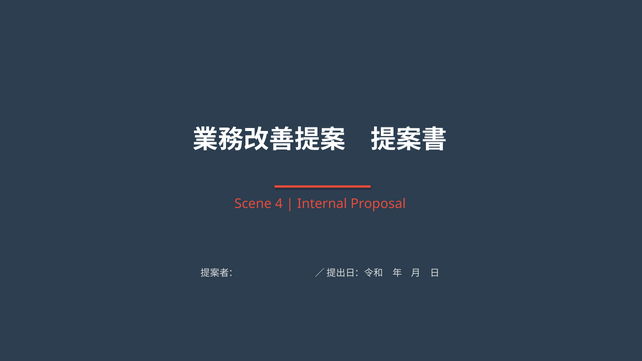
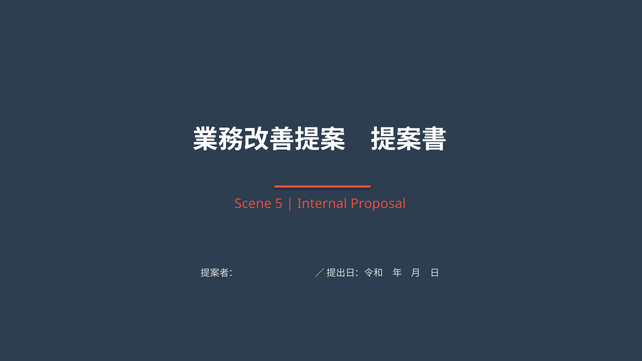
4: 4 -> 5 (279, 204)
